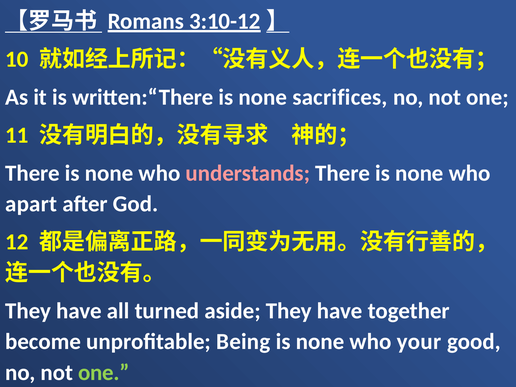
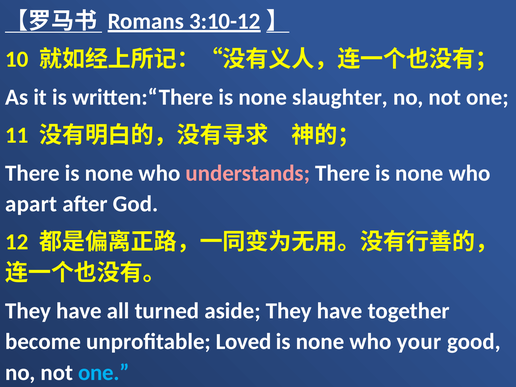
sacrifices: sacrifices -> slaughter (340, 97)
Being: Being -> Loved (244, 342)
one colour: light green -> light blue (104, 372)
